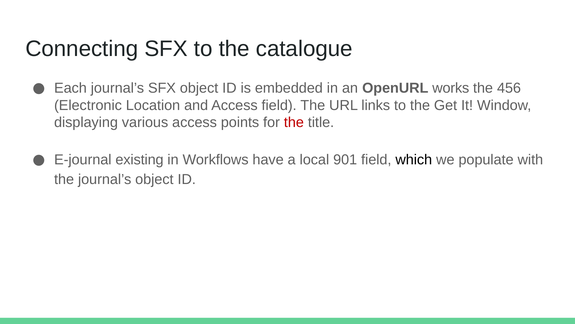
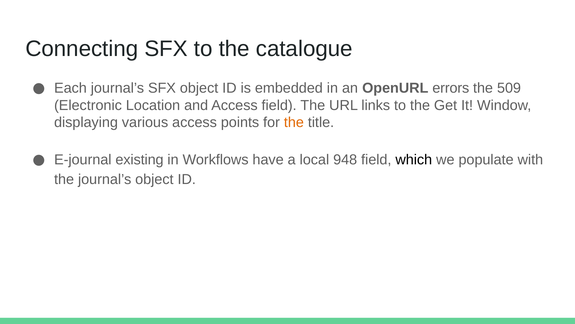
works: works -> errors (451, 88)
456: 456 -> 509 (509, 88)
the colour: red -> orange (294, 122)
901: 901 -> 948 (345, 159)
